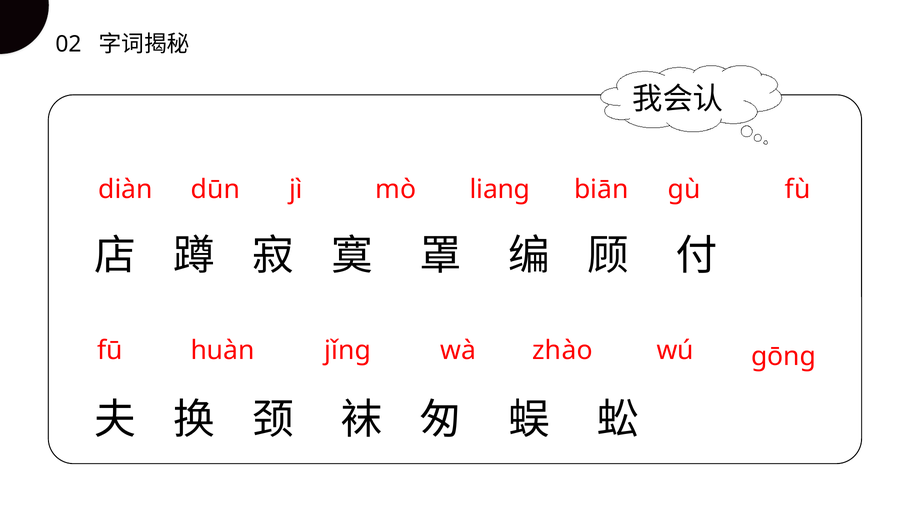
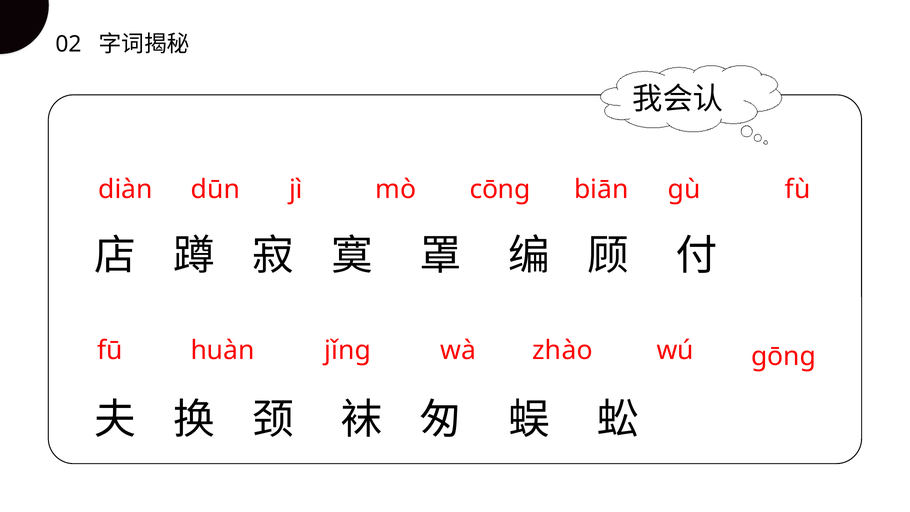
liang: liang -> cōnɡ (500, 190)
